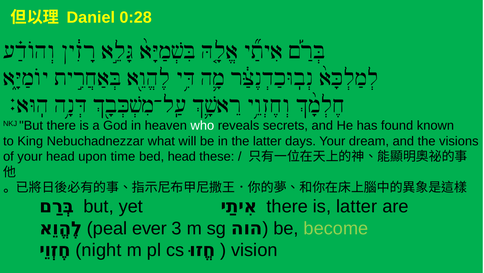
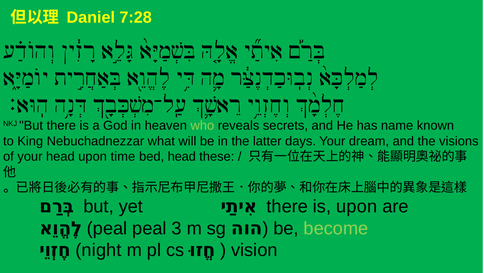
0:28: 0:28 -> 7:28 (136, 17)
who colour: white -> light green (202, 125)
found: found -> name (397, 125)
is latter: latter -> upon (357, 206)
peal ever: ever -> peal (149, 228)
